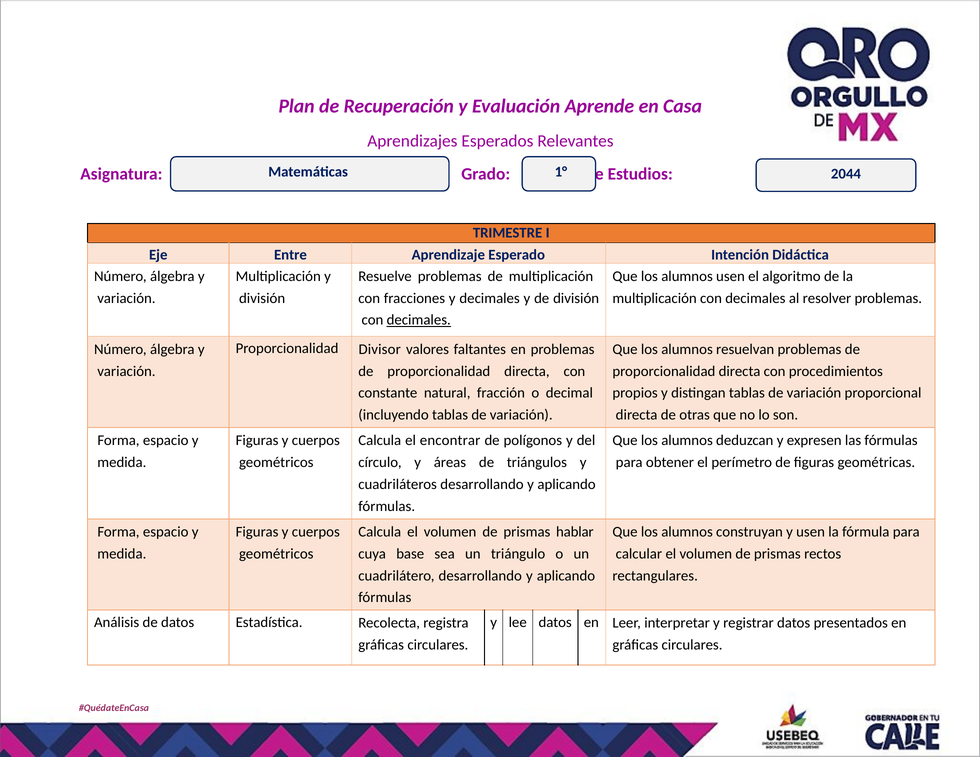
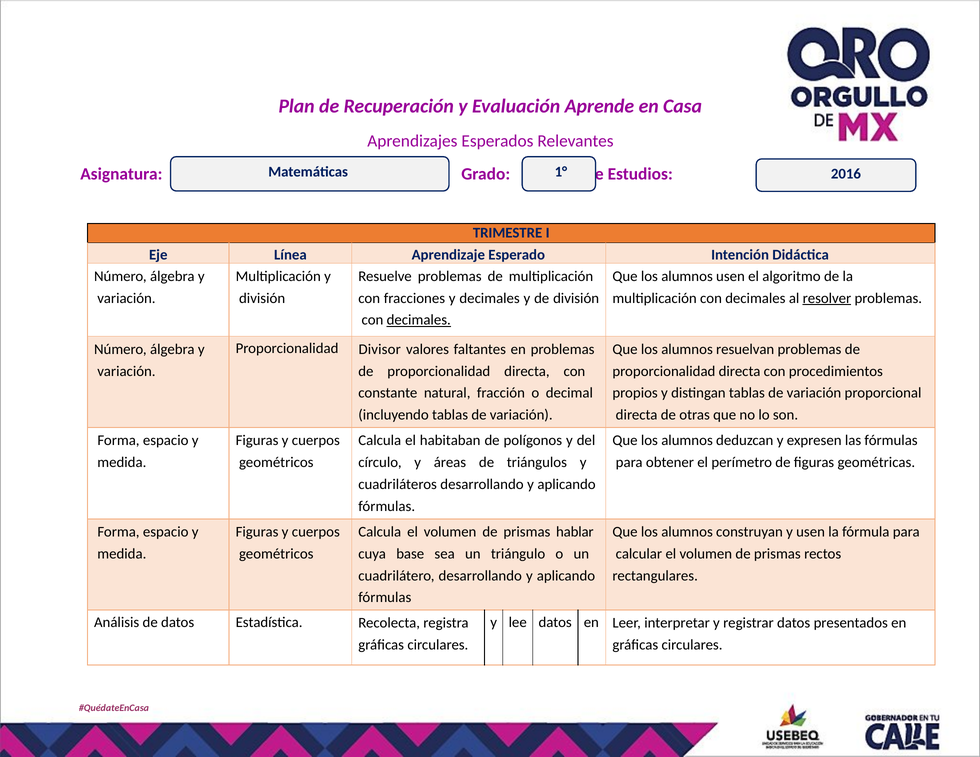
2044: 2044 -> 2016 (846, 174)
Entre: Entre -> Línea (290, 255)
resolver underline: none -> present (827, 298)
encontrar: encontrar -> habitaban (450, 441)
